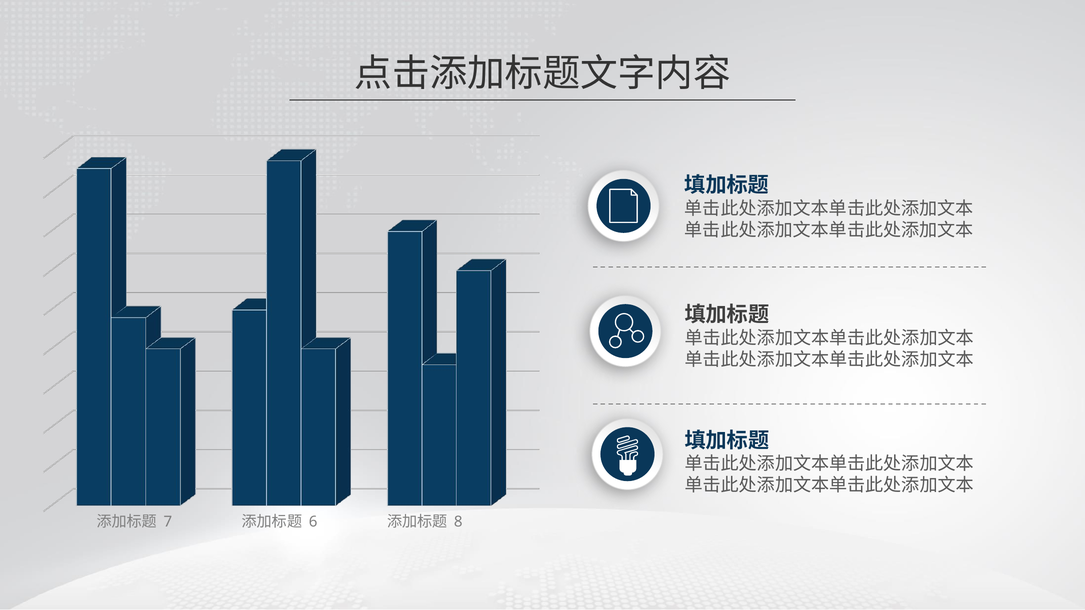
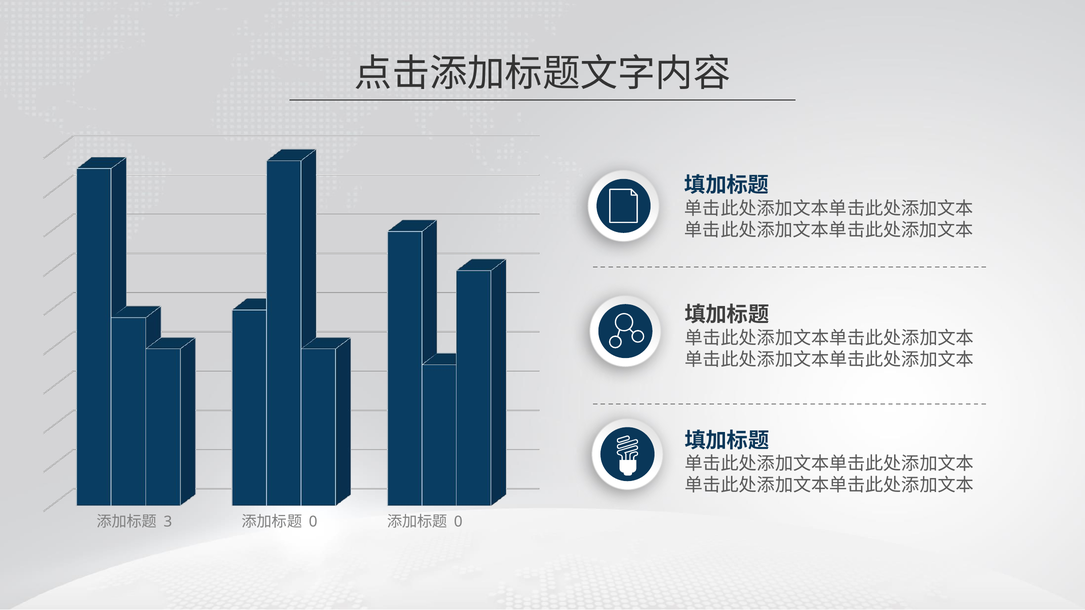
7: 7 -> 3 (168, 522)
6: 6 -> 0 (313, 522)
8: 8 -> 0 (458, 522)
